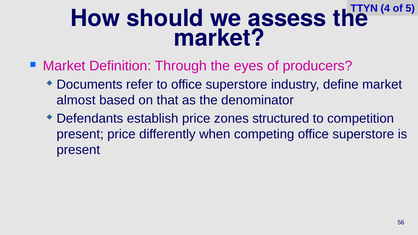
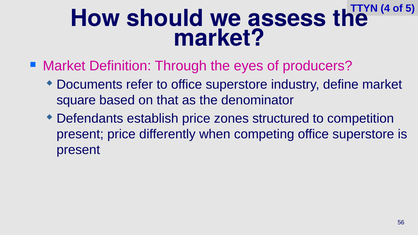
almost: almost -> square (76, 100)
